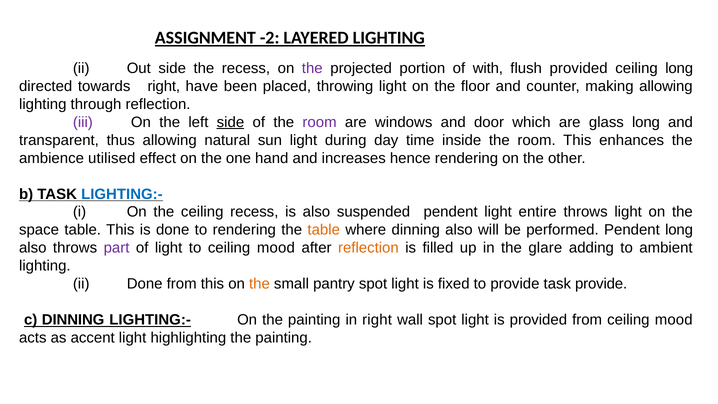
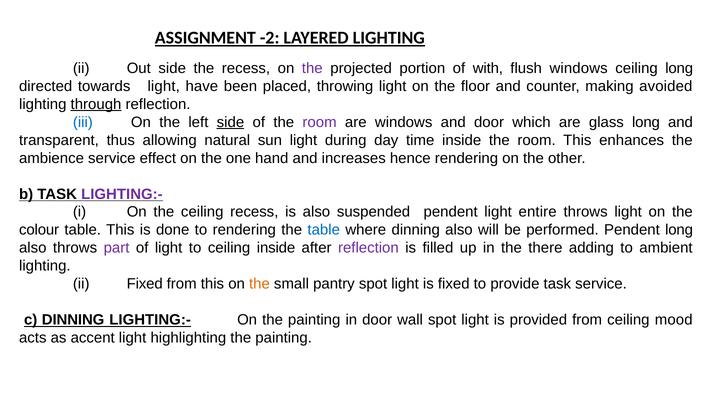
flush provided: provided -> windows (579, 68)
towards right: right -> light (164, 86)
making allowing: allowing -> avoided (666, 86)
through underline: none -> present (96, 104)
iii colour: purple -> blue (83, 122)
ambience utilised: utilised -> service (112, 158)
LIGHTING:- colour: blue -> purple (122, 194)
space: space -> colour (39, 230)
table colour: orange -> blue (324, 230)
to ceiling mood: mood -> inside (276, 248)
reflection colour: orange -> purple (368, 248)
glare: glare -> there (545, 248)
ii Done: Done -> Fixed (145, 284)
task provide: provide -> service (601, 284)
in right: right -> door (377, 320)
